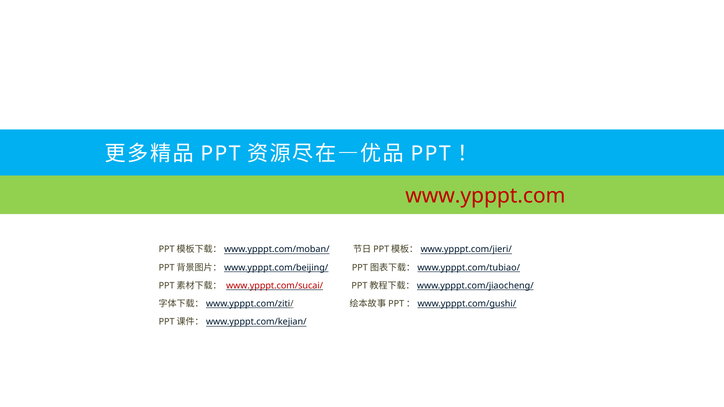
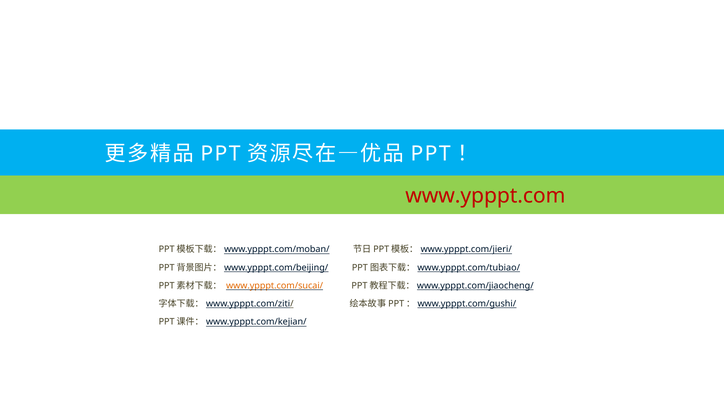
www.ypppt.com/sucai/ colour: red -> orange (275, 286)
